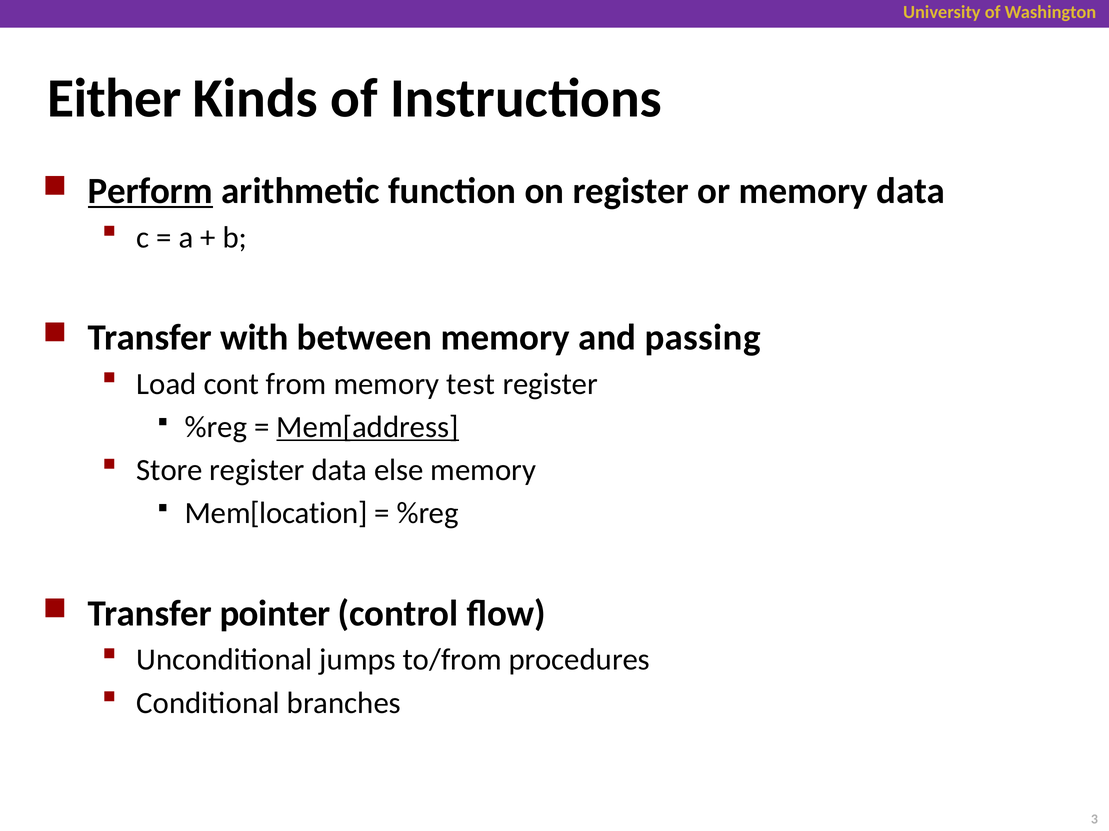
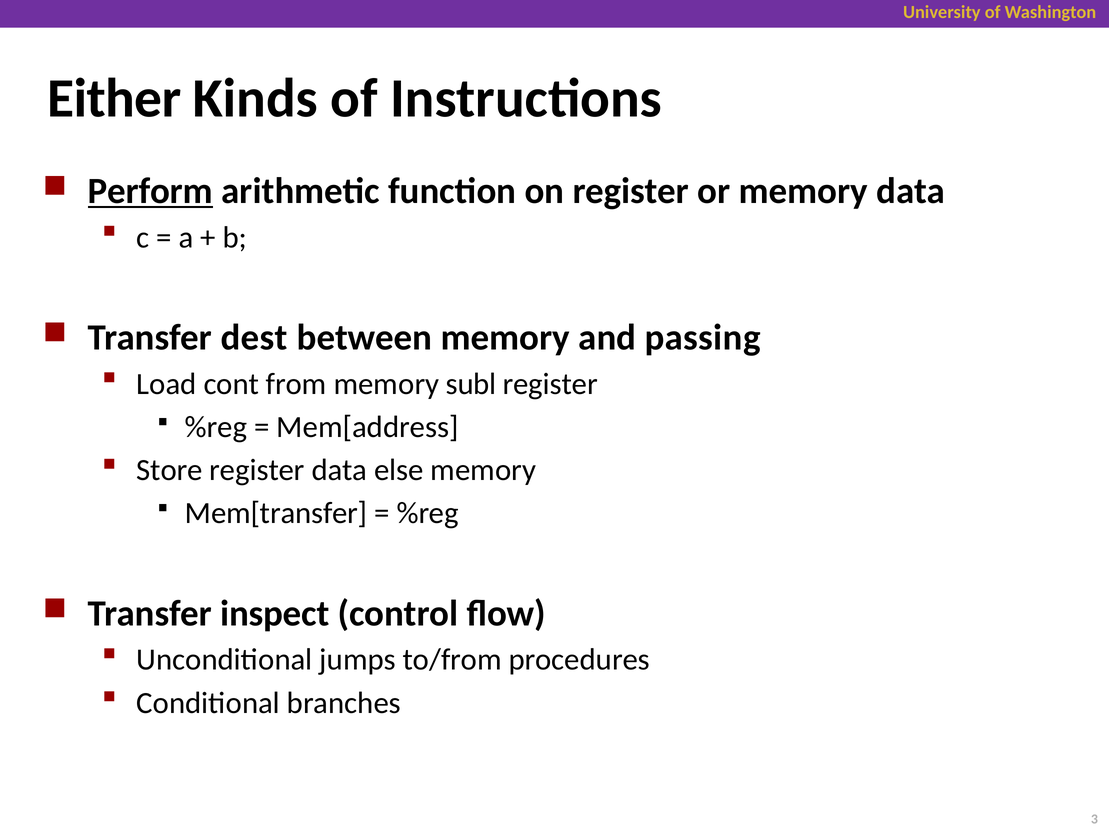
with: with -> dest (254, 338)
test: test -> subl (471, 384)
Mem[address underline: present -> none (368, 427)
Mem[location: Mem[location -> Mem[transfer (276, 514)
pointer: pointer -> inspect (275, 614)
